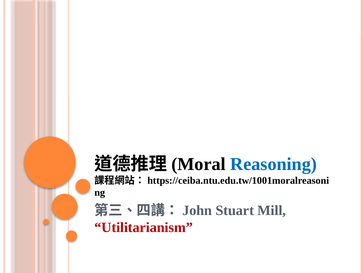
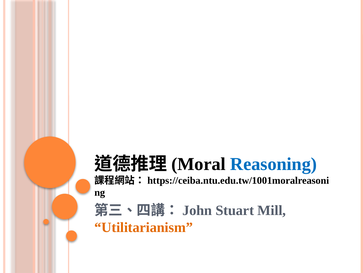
Utilitarianism colour: red -> orange (144, 227)
